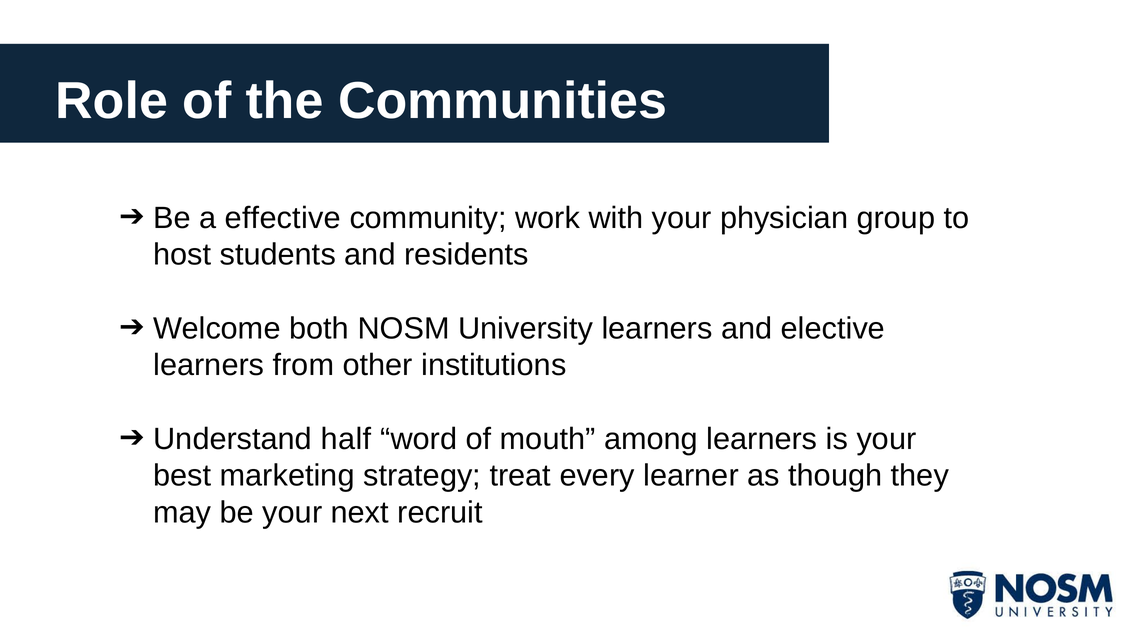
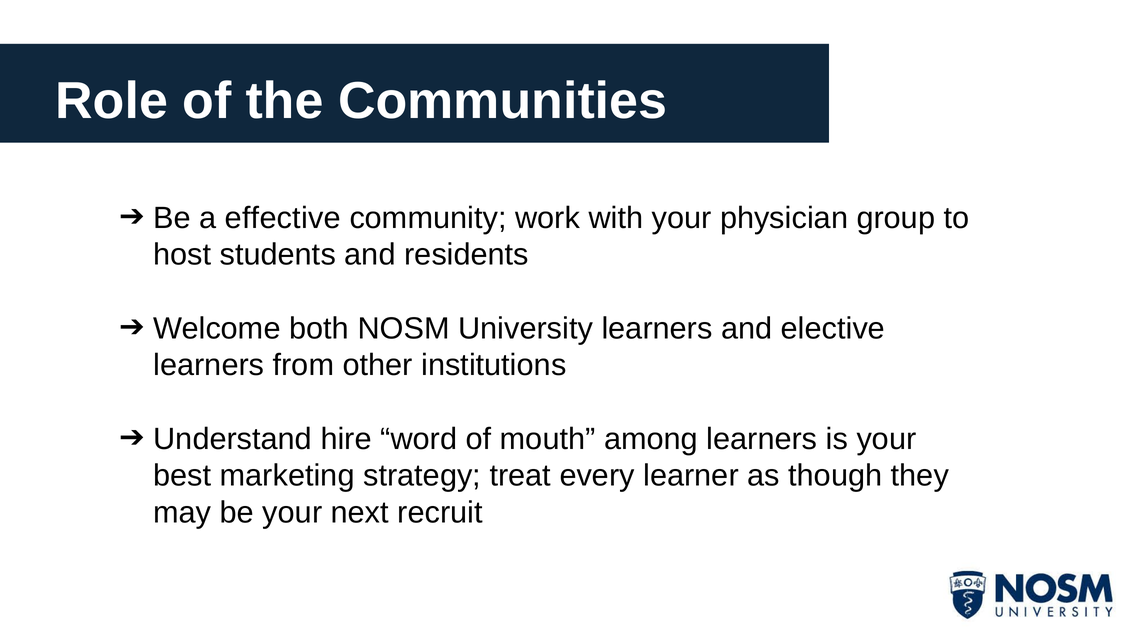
half: half -> hire (346, 439)
